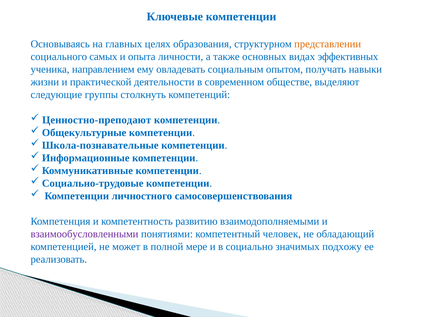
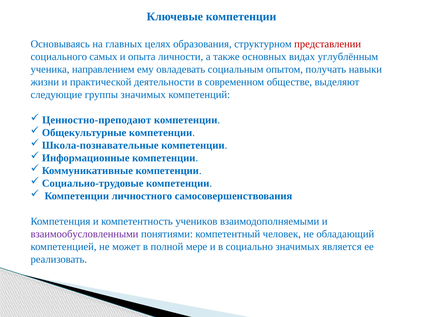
представлении colour: orange -> red (328, 44)
эффективных: эффективных -> углублённым (348, 57)
группы столкнуть: столкнуть -> значимых (143, 95)
развитию: развитию -> учеников (196, 222)
подхожу: подхожу -> является (342, 247)
